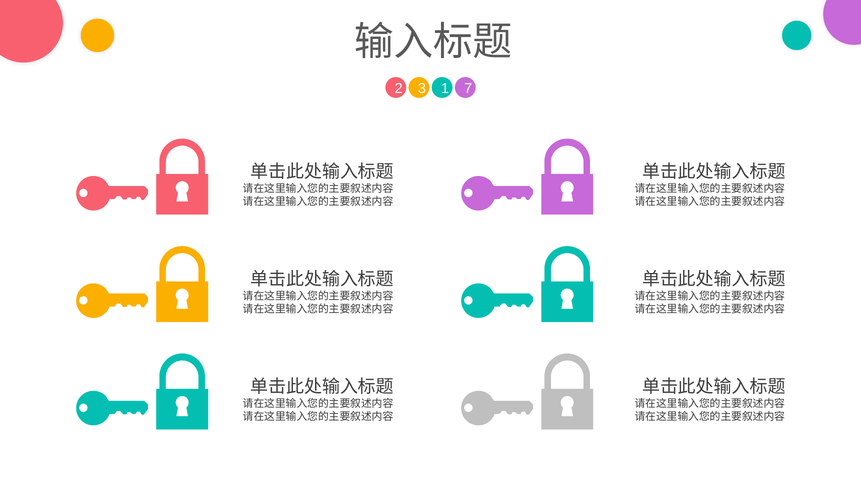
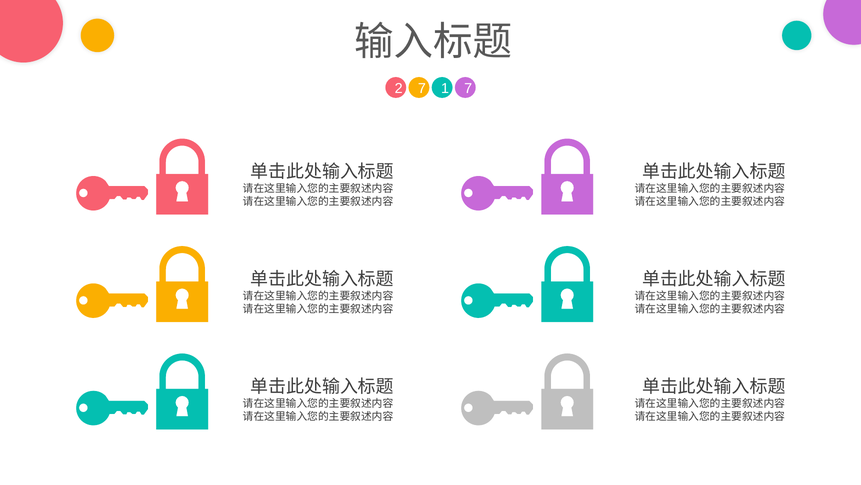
2 3: 3 -> 7 (422, 88)
